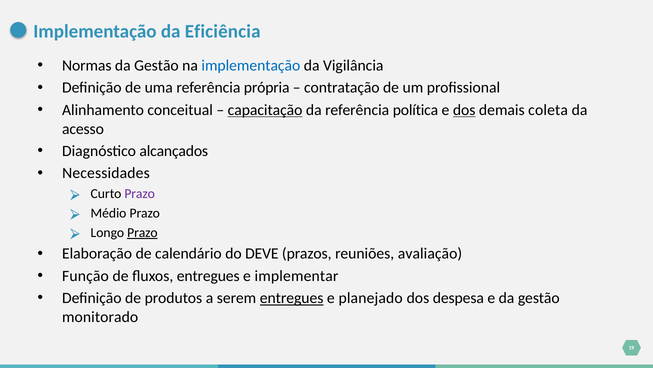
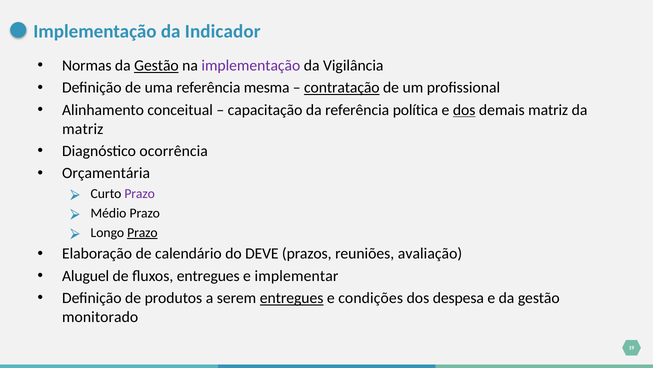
Eficiência: Eficiência -> Indicador (223, 31)
Gestão underline: none -> present (156, 65)
implementação colour: blue -> purple (251, 65)
própria: própria -> mesma (267, 88)
contratação underline: none -> present (342, 88)
capacitação underline: present -> none (265, 110)
demais coleta: coleta -> matriz (548, 110)
acesso: acesso -> matriz (83, 129)
alcançados: alcançados -> ocorrência (174, 151)
Necessidades: Necessidades -> Orçamentária (106, 173)
Função: Função -> Aluguel (86, 276)
planejado: planejado -> condições (371, 298)
